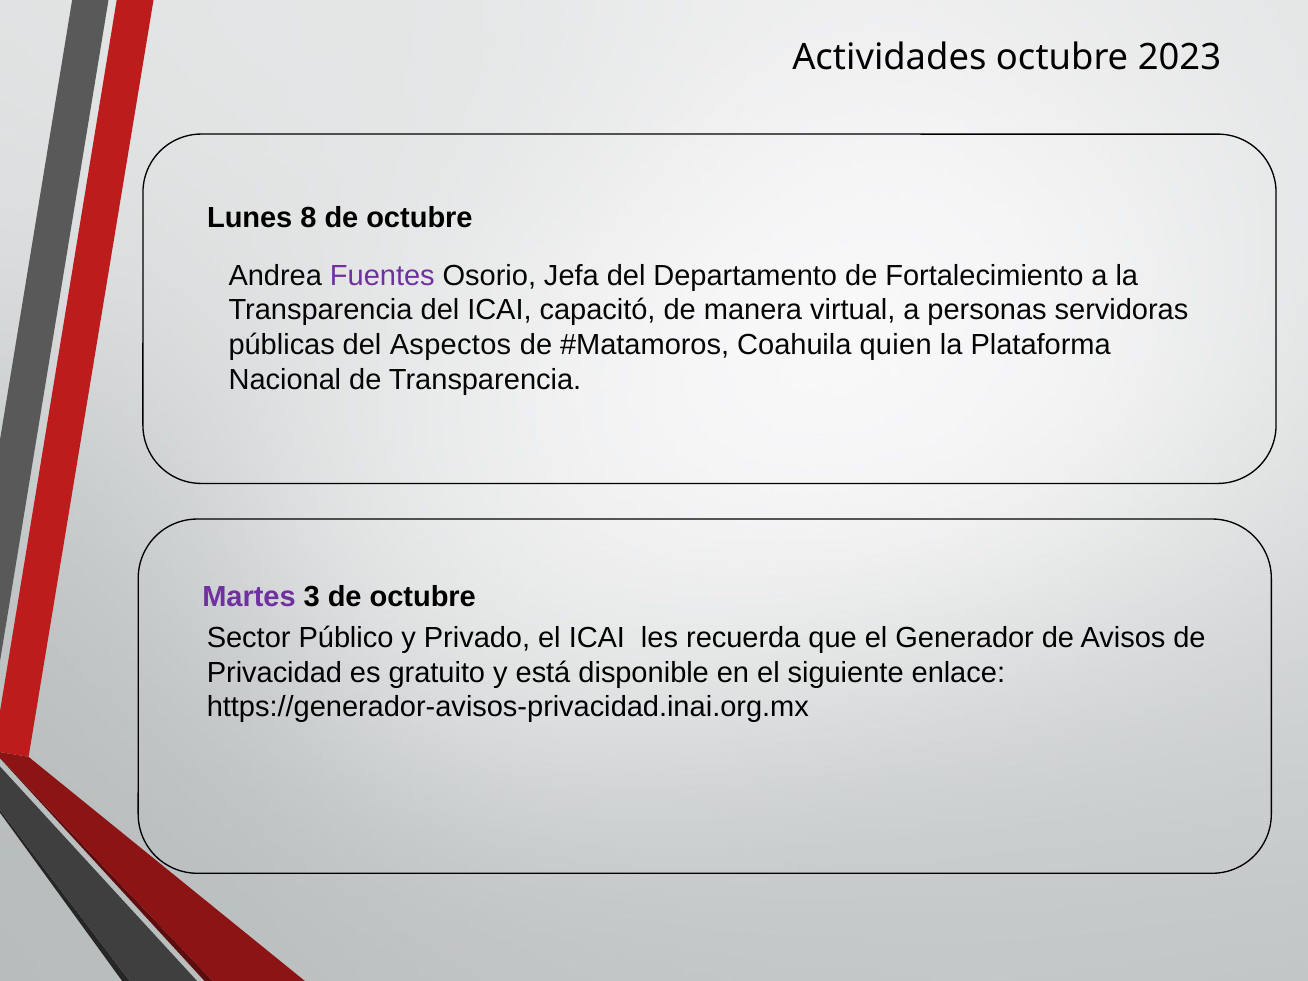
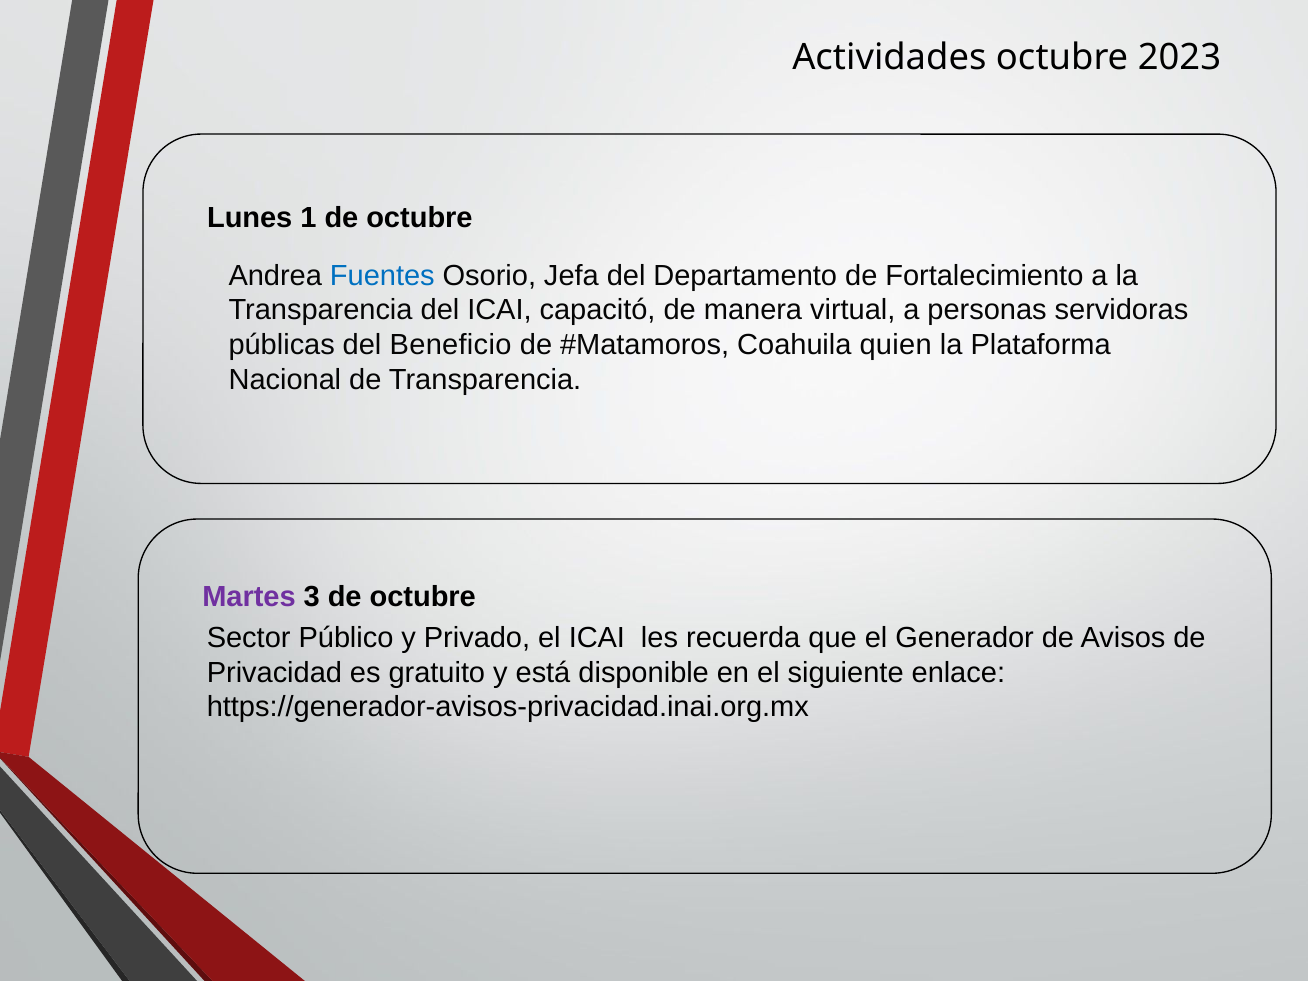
8: 8 -> 1 (308, 218)
Fuentes colour: purple -> blue (382, 275)
Aspectos: Aspectos -> Beneficio (451, 345)
